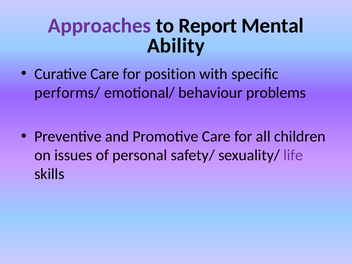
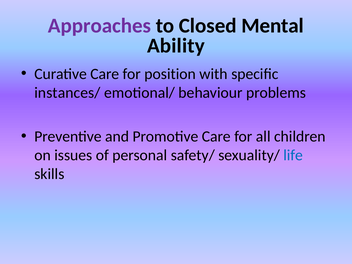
Report: Report -> Closed (208, 26)
performs/: performs/ -> instances/ (67, 93)
life colour: purple -> blue (293, 155)
